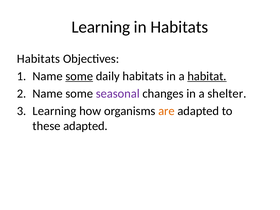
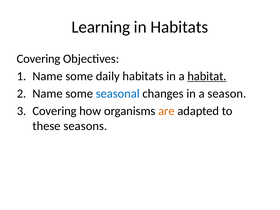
Habitats: Habitats -> Covering (39, 59)
some underline: present -> none (79, 76)
seasonal colour: purple -> blue (118, 94)
shelter: shelter -> season (227, 94)
Learning: Learning -> Covering (55, 111)
these adapted: adapted -> seasons (85, 126)
